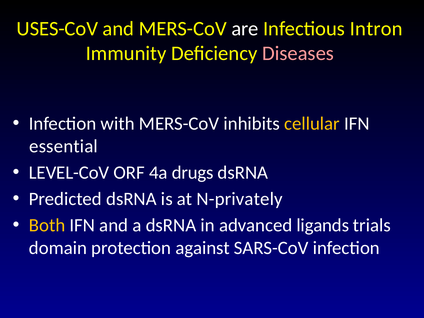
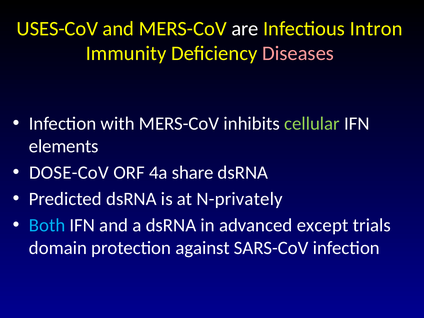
cellular colour: yellow -> light green (312, 124)
essential: essential -> elements (64, 146)
LEVEL-CoV: LEVEL-CoV -> DOSE-CoV (69, 173)
drugs: drugs -> share (193, 173)
Both colour: yellow -> light blue (47, 225)
ligands: ligands -> except (323, 225)
